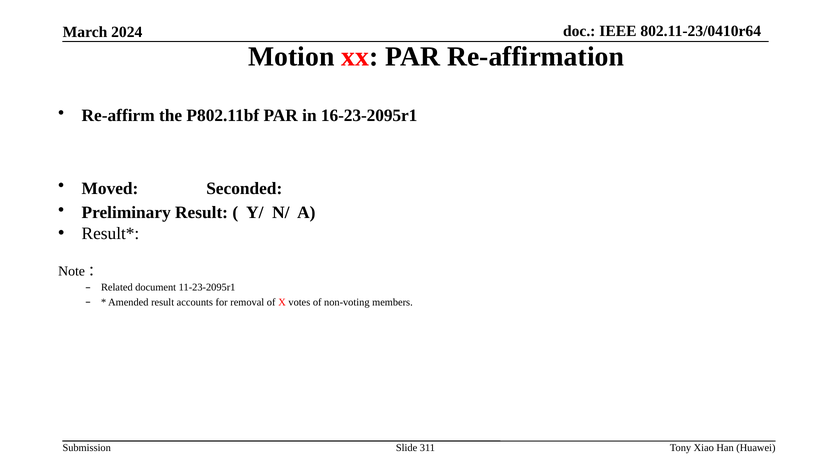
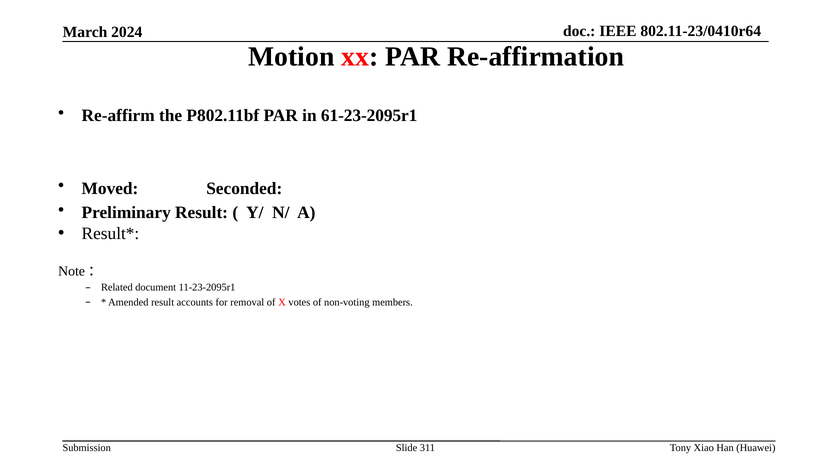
16-23-2095r1: 16-23-2095r1 -> 61-23-2095r1 (369, 116)
